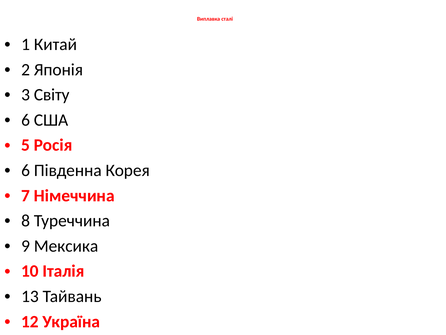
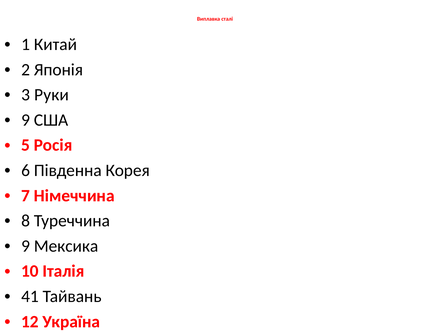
Світу: Світу -> Руки (51, 95)
6: 6 -> 9 (26, 120)
13: 13 -> 41 (30, 296)
